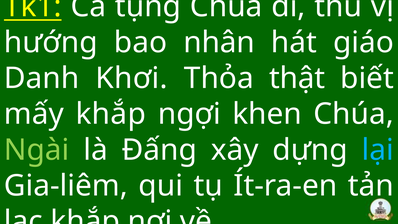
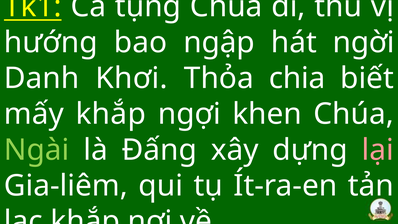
nhân: nhân -> ngập (219, 42)
giáo: giáo -> ngời (364, 42)
thật: thật -> chia (297, 78)
lại colour: light blue -> pink (378, 150)
